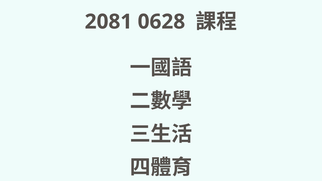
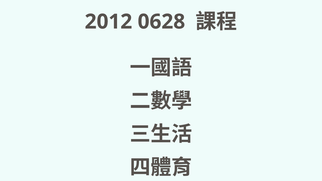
2081: 2081 -> 2012 (108, 22)
